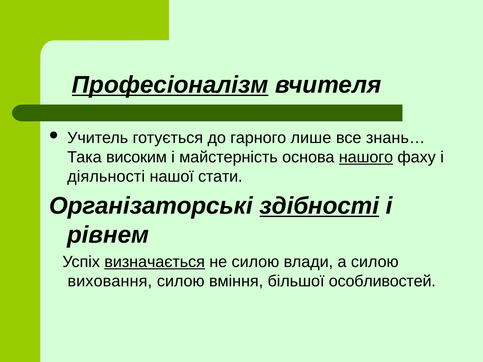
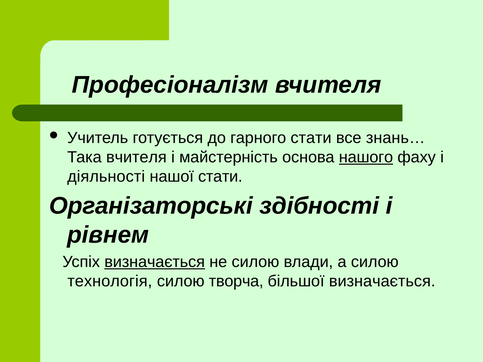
Професіоналізм underline: present -> none (170, 85)
гарного лише: лише -> стати (311, 138)
Така високим: високим -> вчителя (136, 157)
здібності underline: present -> none (319, 206)
виховання: виховання -> технологія (110, 281)
вміння: вміння -> творча (236, 281)
більшої особливостей: особливостей -> визначається (382, 281)
